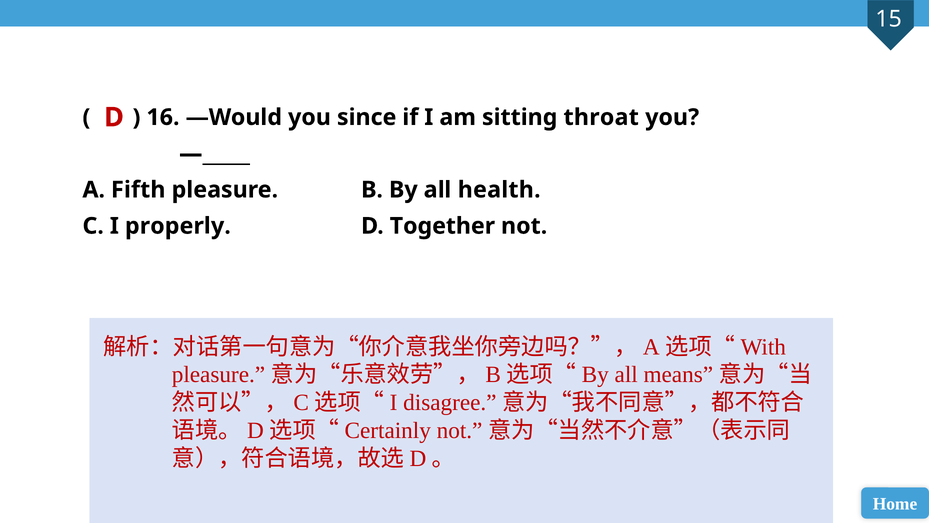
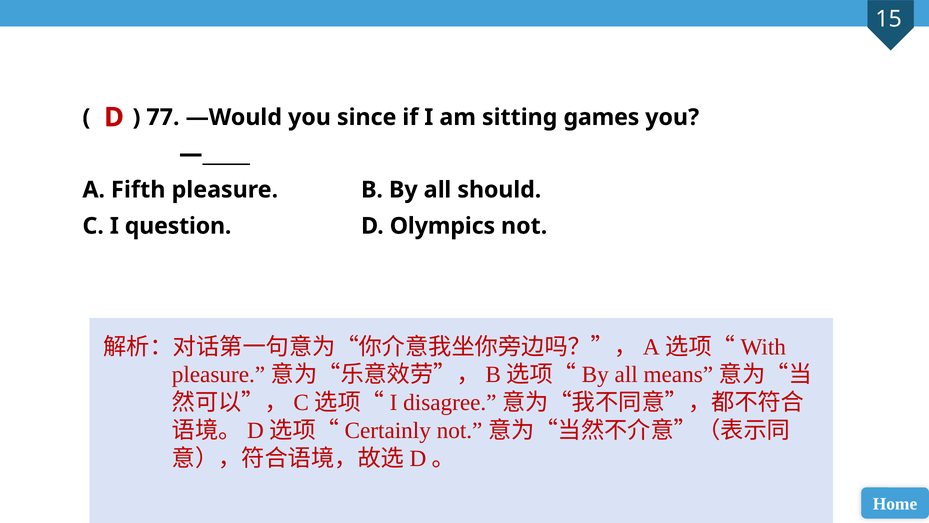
16: 16 -> 77 (163, 117)
throat: throat -> games (601, 117)
health: health -> should (499, 190)
properly: properly -> question (178, 226)
Together: Together -> Olympics (442, 226)
